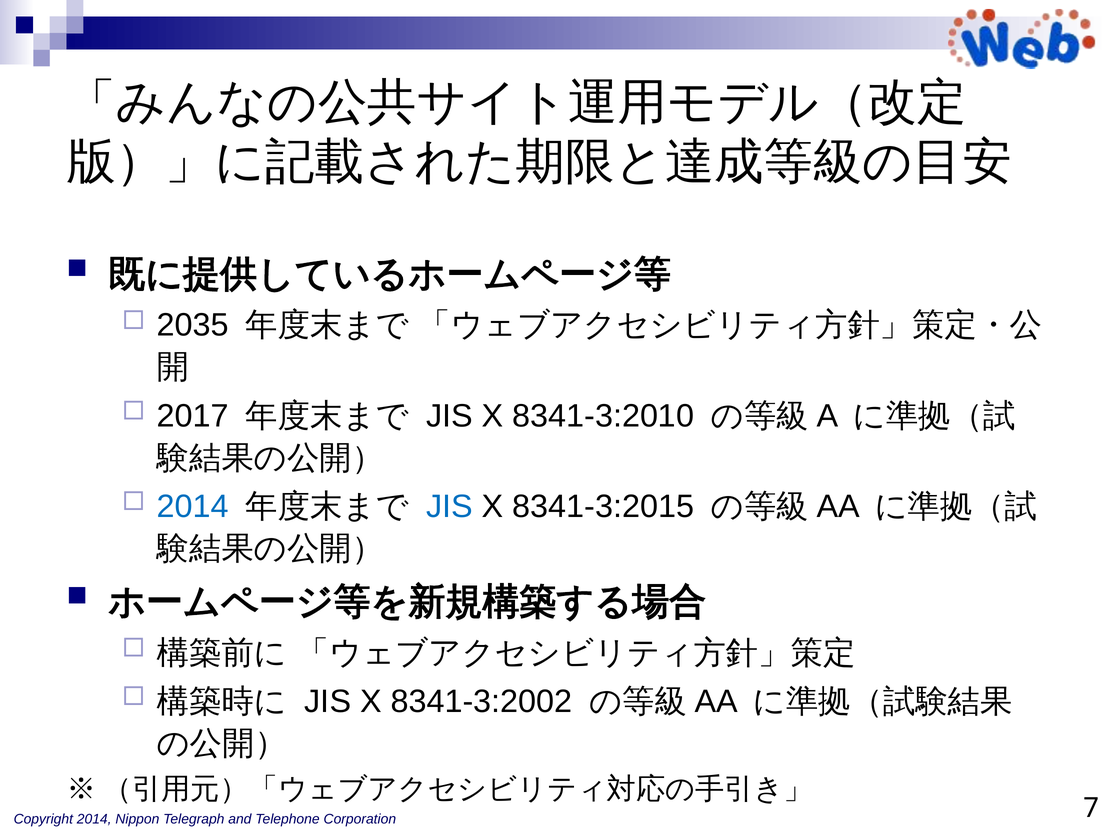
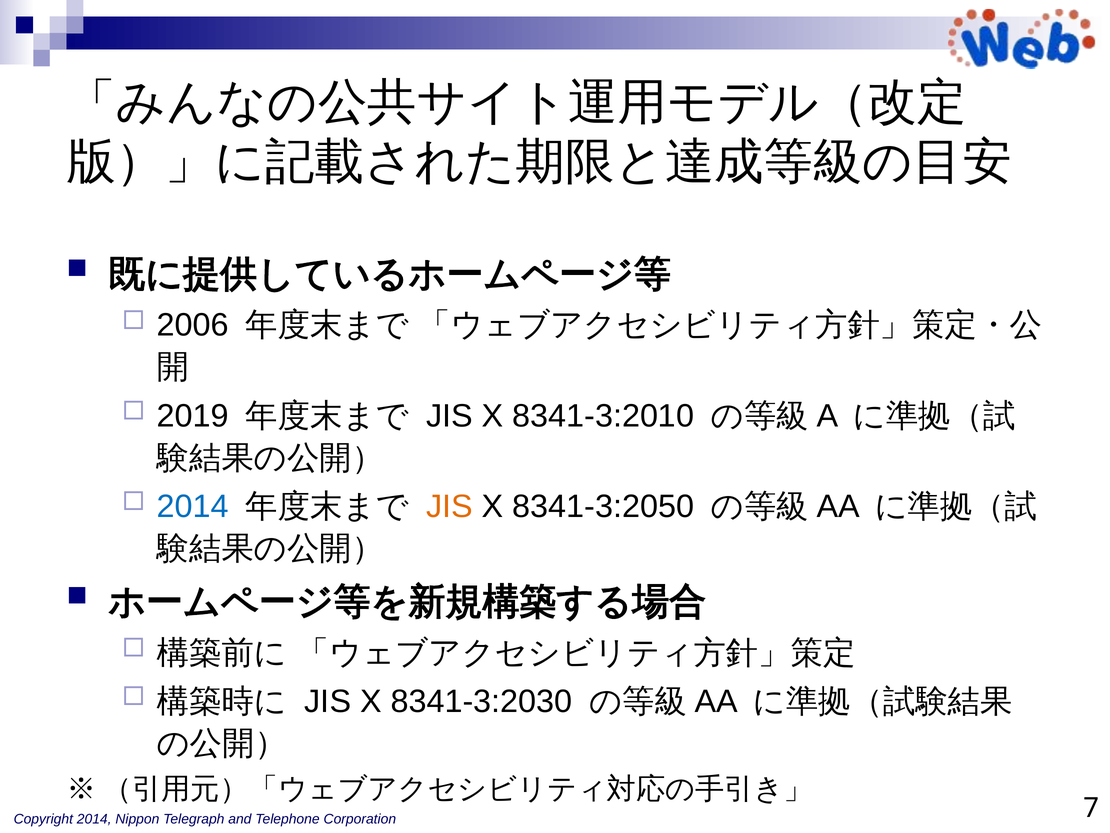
2035: 2035 -> 2006 (193, 325)
2017: 2017 -> 2019 (193, 416)
JIS colour: blue -> orange (449, 506)
8341-3:2015: 8341-3:2015 -> 8341-3:2050 (603, 506)
8341-3:2002: 8341-3:2002 -> 8341-3:2030 (481, 701)
